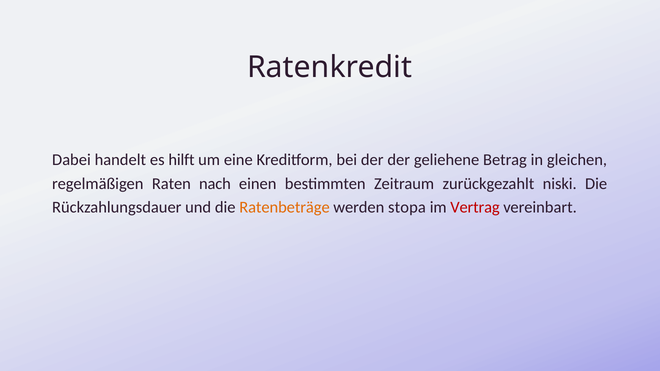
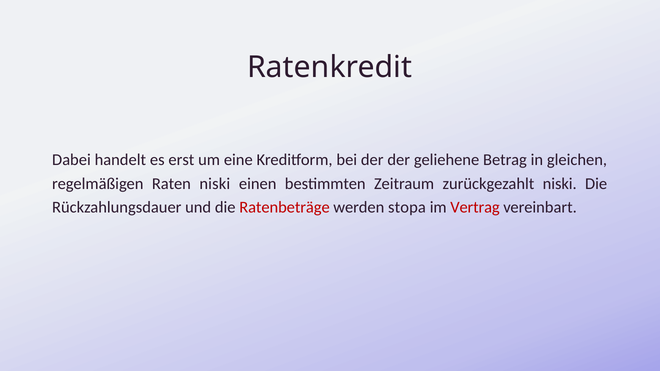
hilft: hilft -> erst (181, 160)
Raten nach: nach -> niski (215, 184)
Ratenbeträge colour: orange -> red (284, 208)
